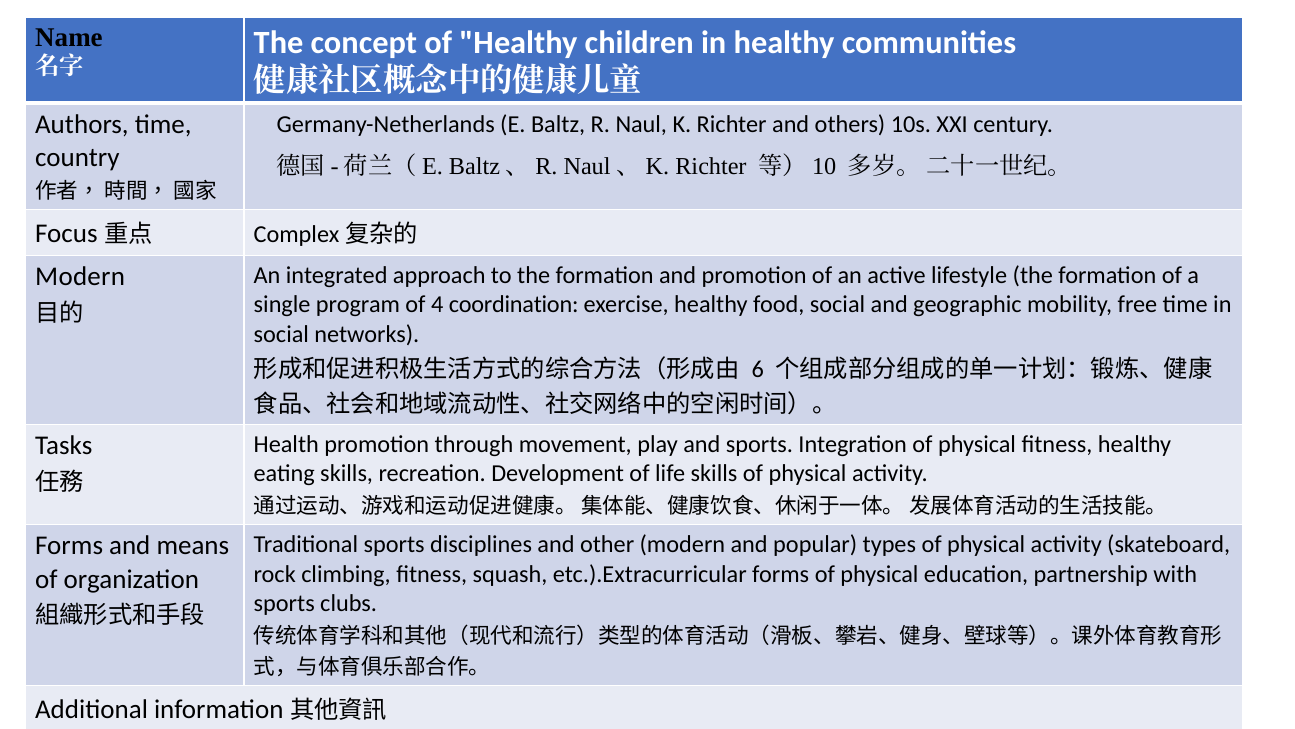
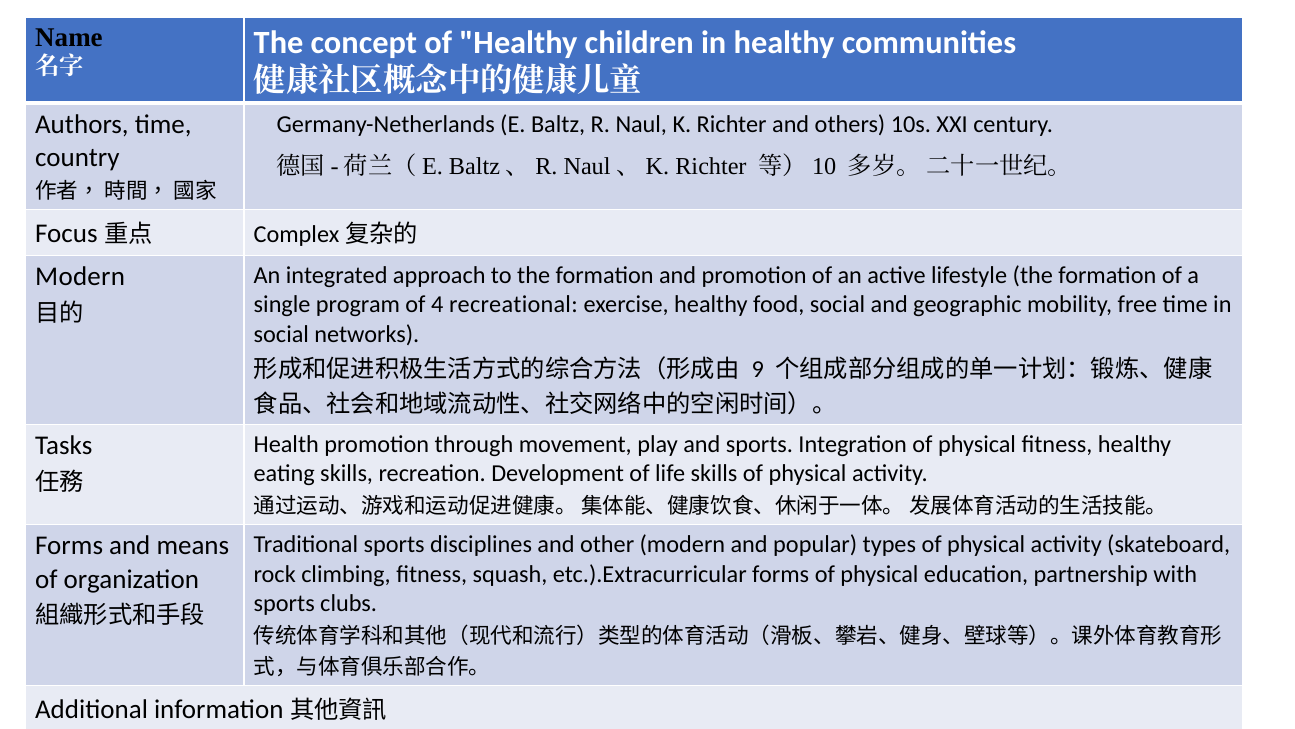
coordination: coordination -> recreational (513, 305)
6: 6 -> 9 (758, 369)
